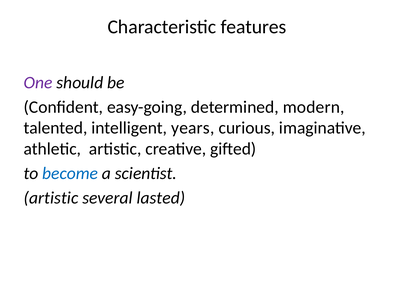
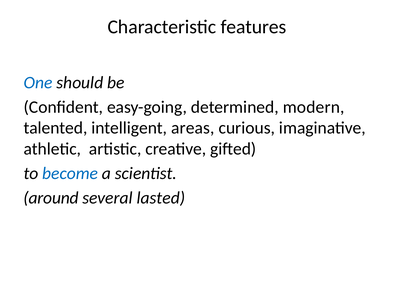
One colour: purple -> blue (38, 83)
years: years -> areas (193, 128)
artistic: artistic -> around (51, 198)
